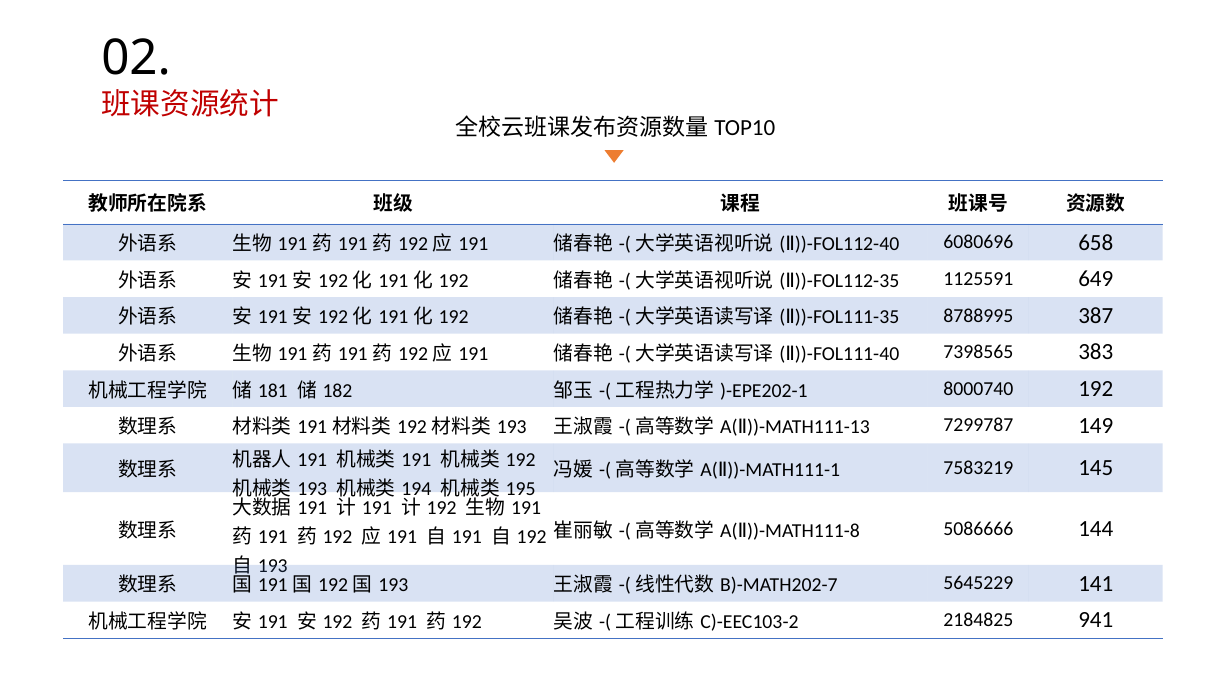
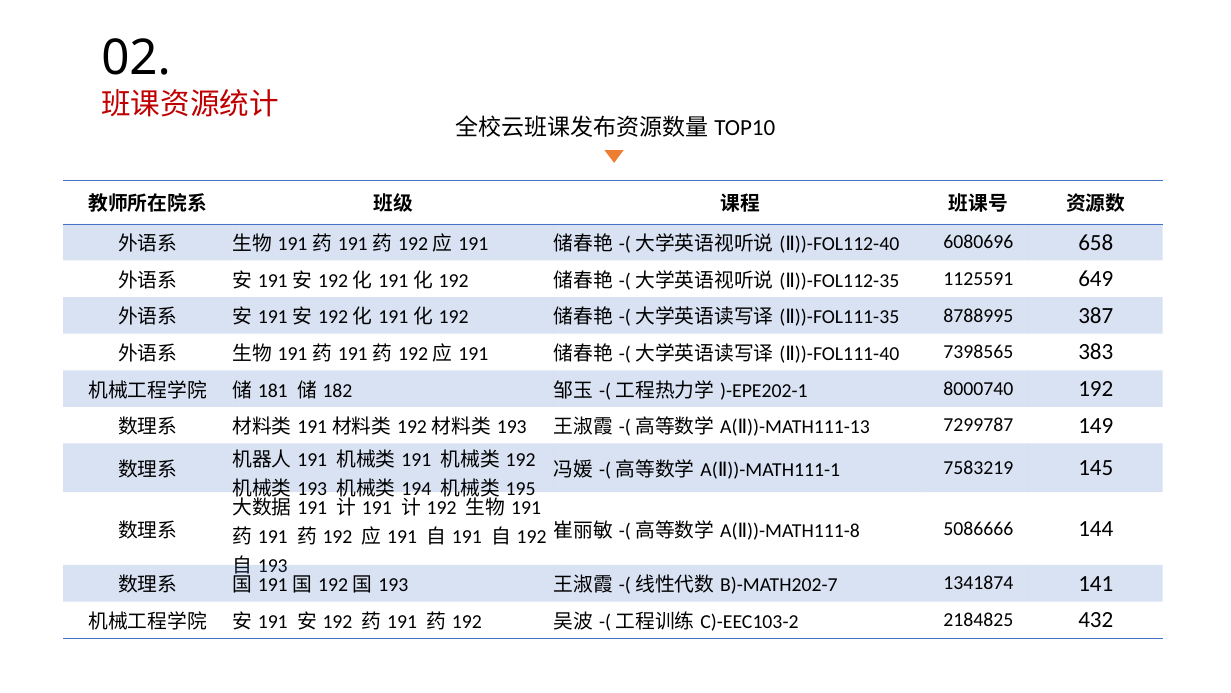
5645229: 5645229 -> 1341874 (978, 583)
941: 941 -> 432 (1096, 620)
